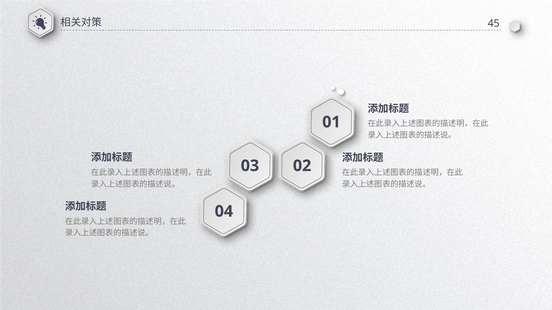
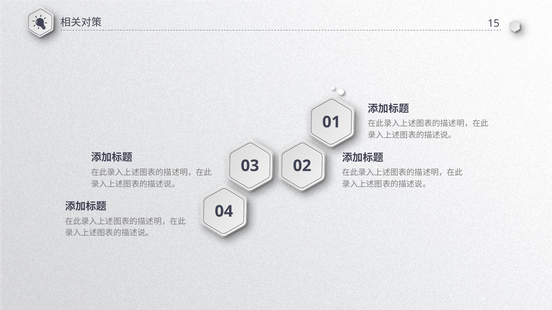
45: 45 -> 15 (494, 24)
